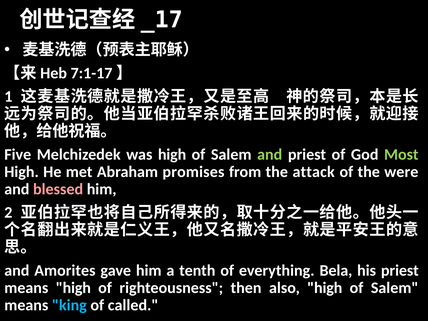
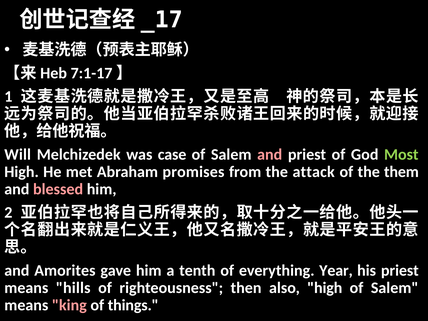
Five: Five -> Will (18, 155)
was high: high -> case (172, 155)
and colour: light green -> pink (270, 155)
were: were -> them (401, 172)
Bela: Bela -> Year (336, 271)
means high: high -> hills (73, 288)
king colour: light blue -> pink (69, 305)
called: called -> things (133, 305)
